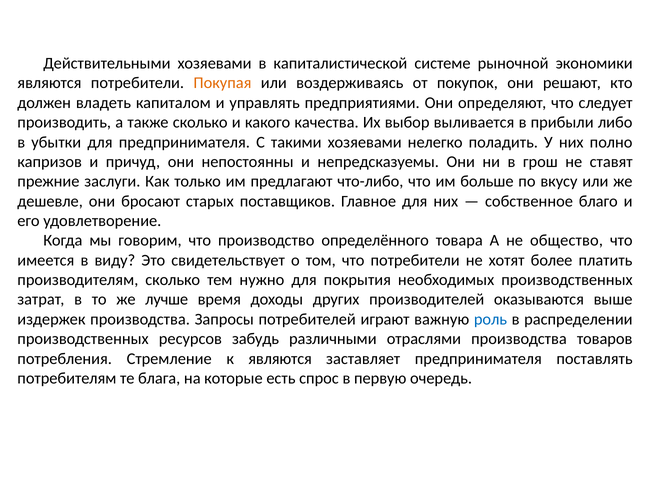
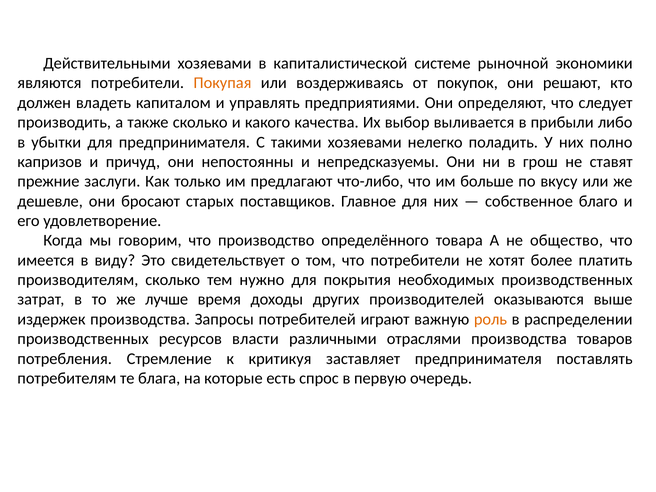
роль colour: blue -> orange (490, 319)
забудь: забудь -> власти (255, 339)
к являются: являются -> критикуя (280, 359)
